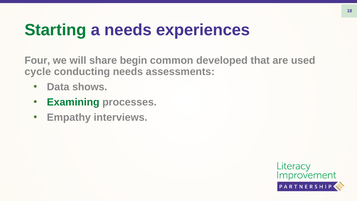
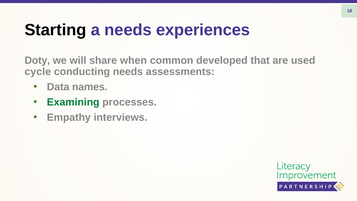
Starting colour: green -> black (55, 30)
Four: Four -> Doty (37, 60)
begin: begin -> when (133, 60)
shows: shows -> names (90, 87)
